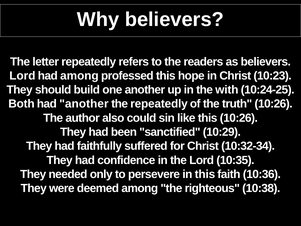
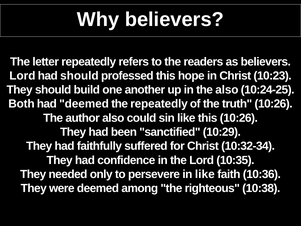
had among: among -> should (79, 76)
the with: with -> also (227, 90)
had another: another -> deemed (84, 104)
in this: this -> like (205, 174)
